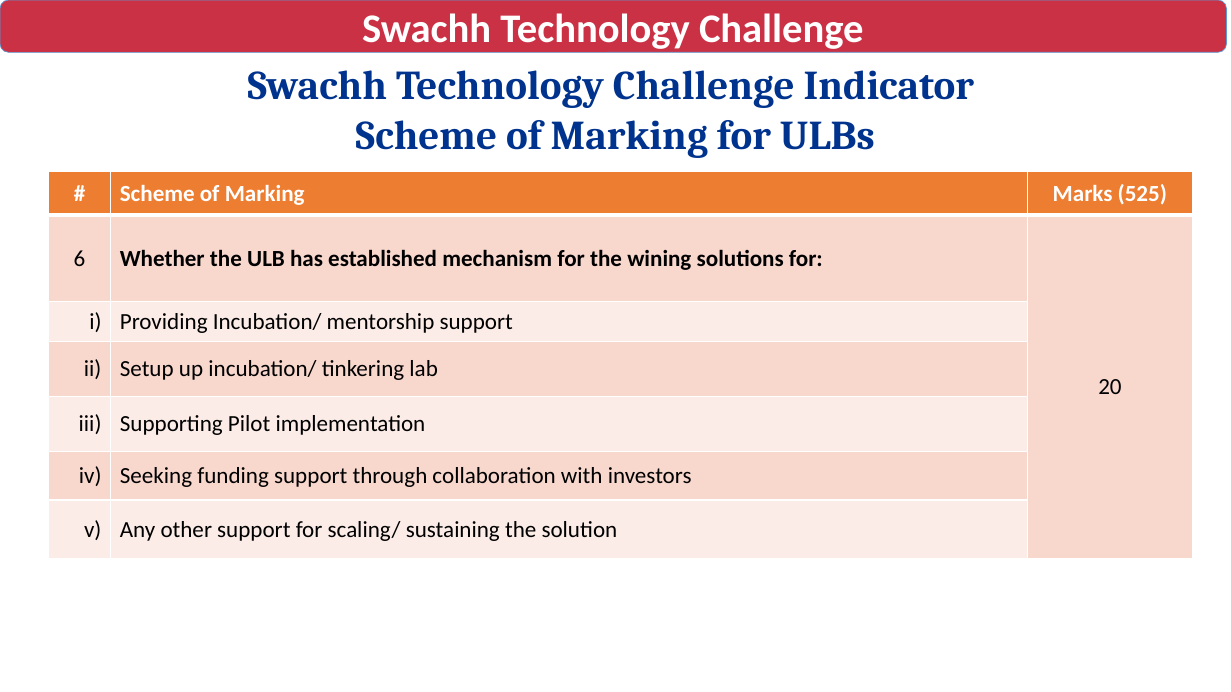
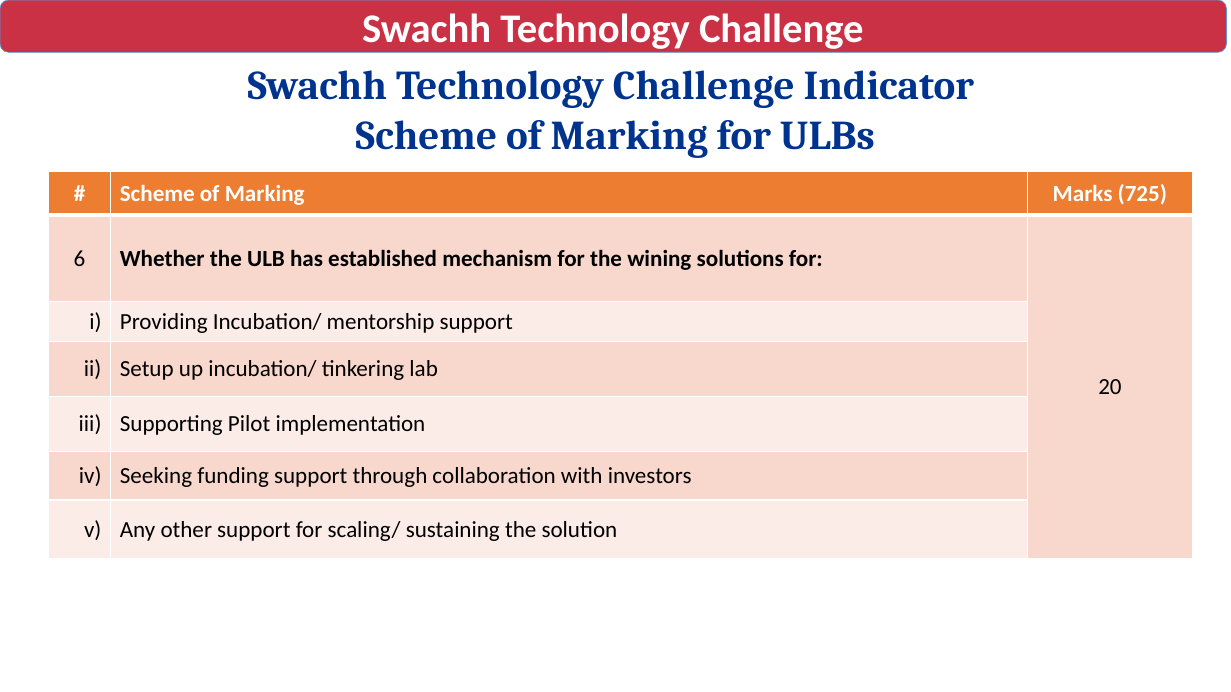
525: 525 -> 725 (1142, 194)
